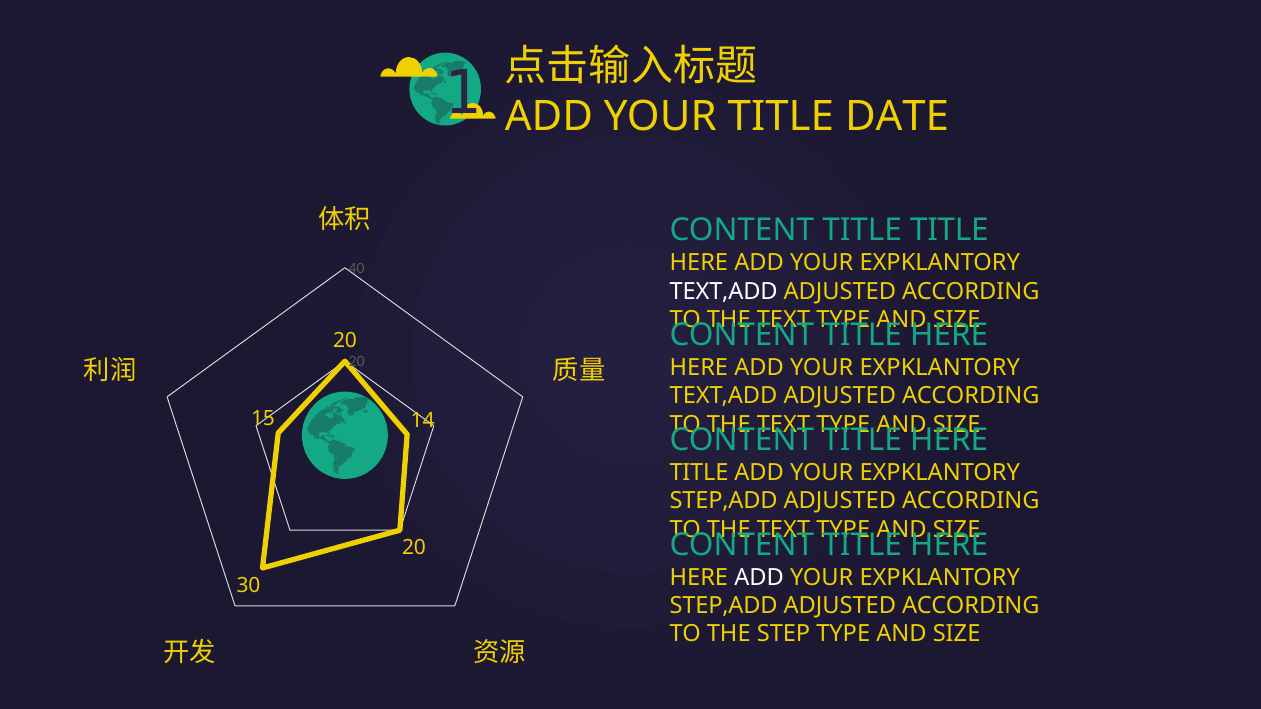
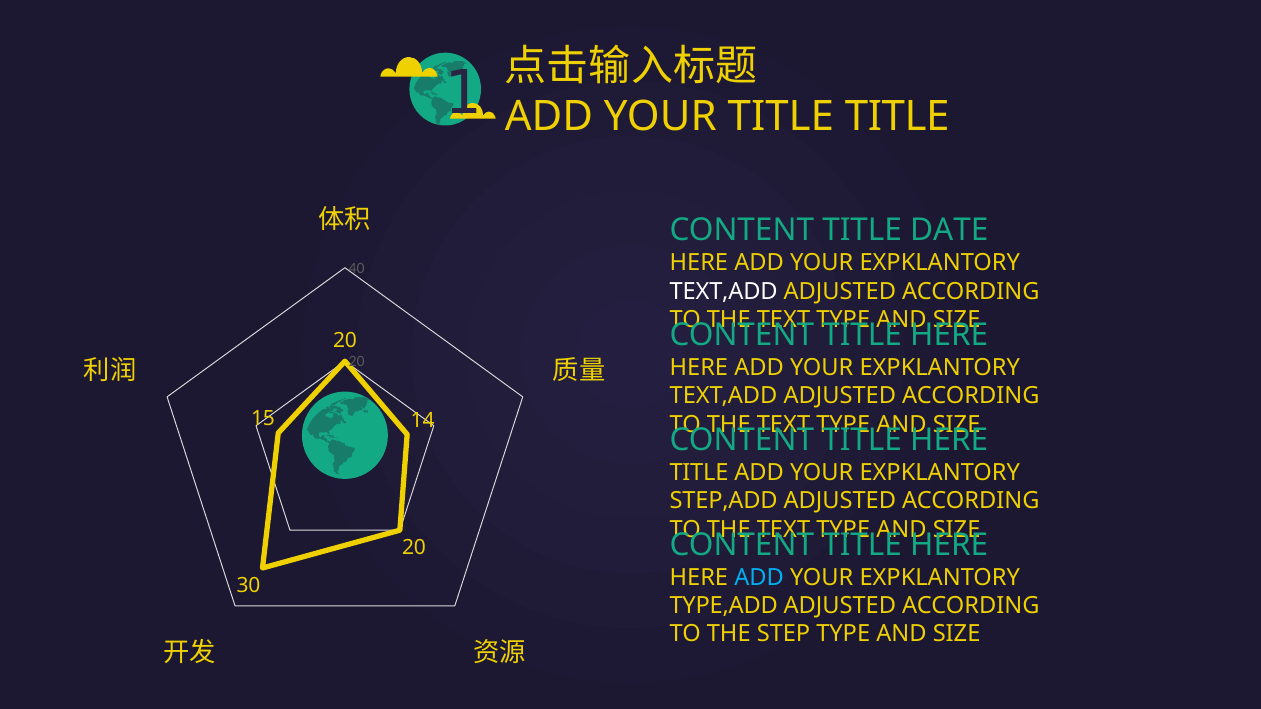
TITLE DATE: DATE -> TITLE (897, 117)
TITLE TITLE: TITLE -> DATE (949, 231)
ADD colour: white -> light blue (759, 578)
STEP,ADD: STEP,ADD -> TYPE,ADD (724, 606)
